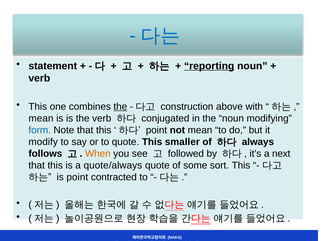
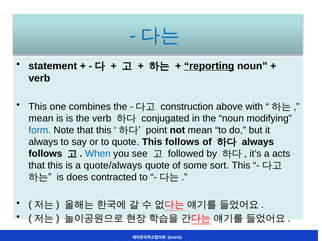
the underline: present -> none (120, 107)
modify: modify -> always (43, 142)
This smaller: smaller -> follows (182, 142)
When colour: orange -> blue (98, 154)
next: next -> acts (281, 154)
is point: point -> does (77, 178)
